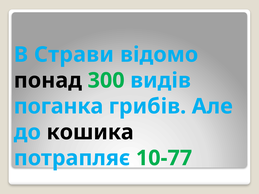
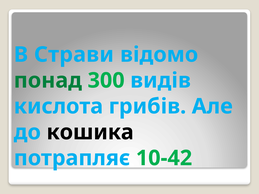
понад colour: black -> green (48, 81)
поганка: поганка -> кислота (58, 106)
10-77: 10-77 -> 10-42 (164, 158)
